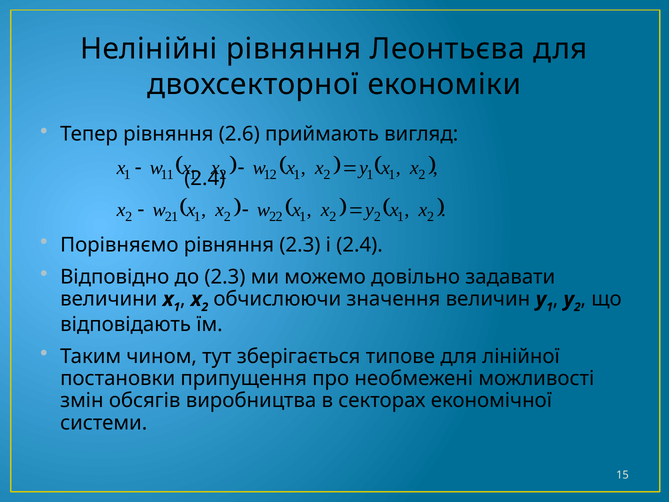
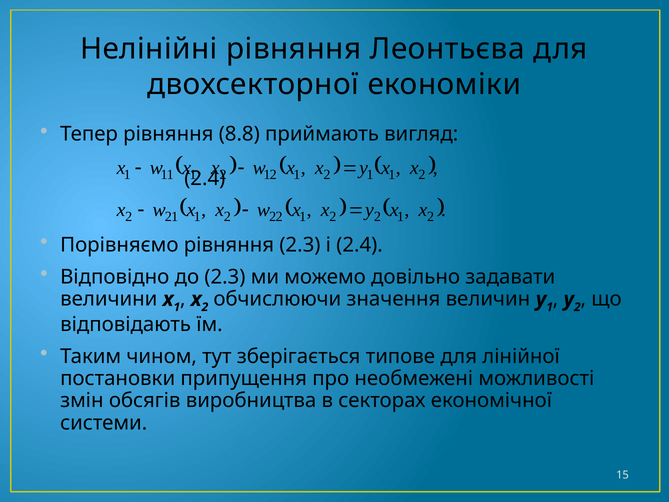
2.6: 2.6 -> 8.8 (239, 134)
